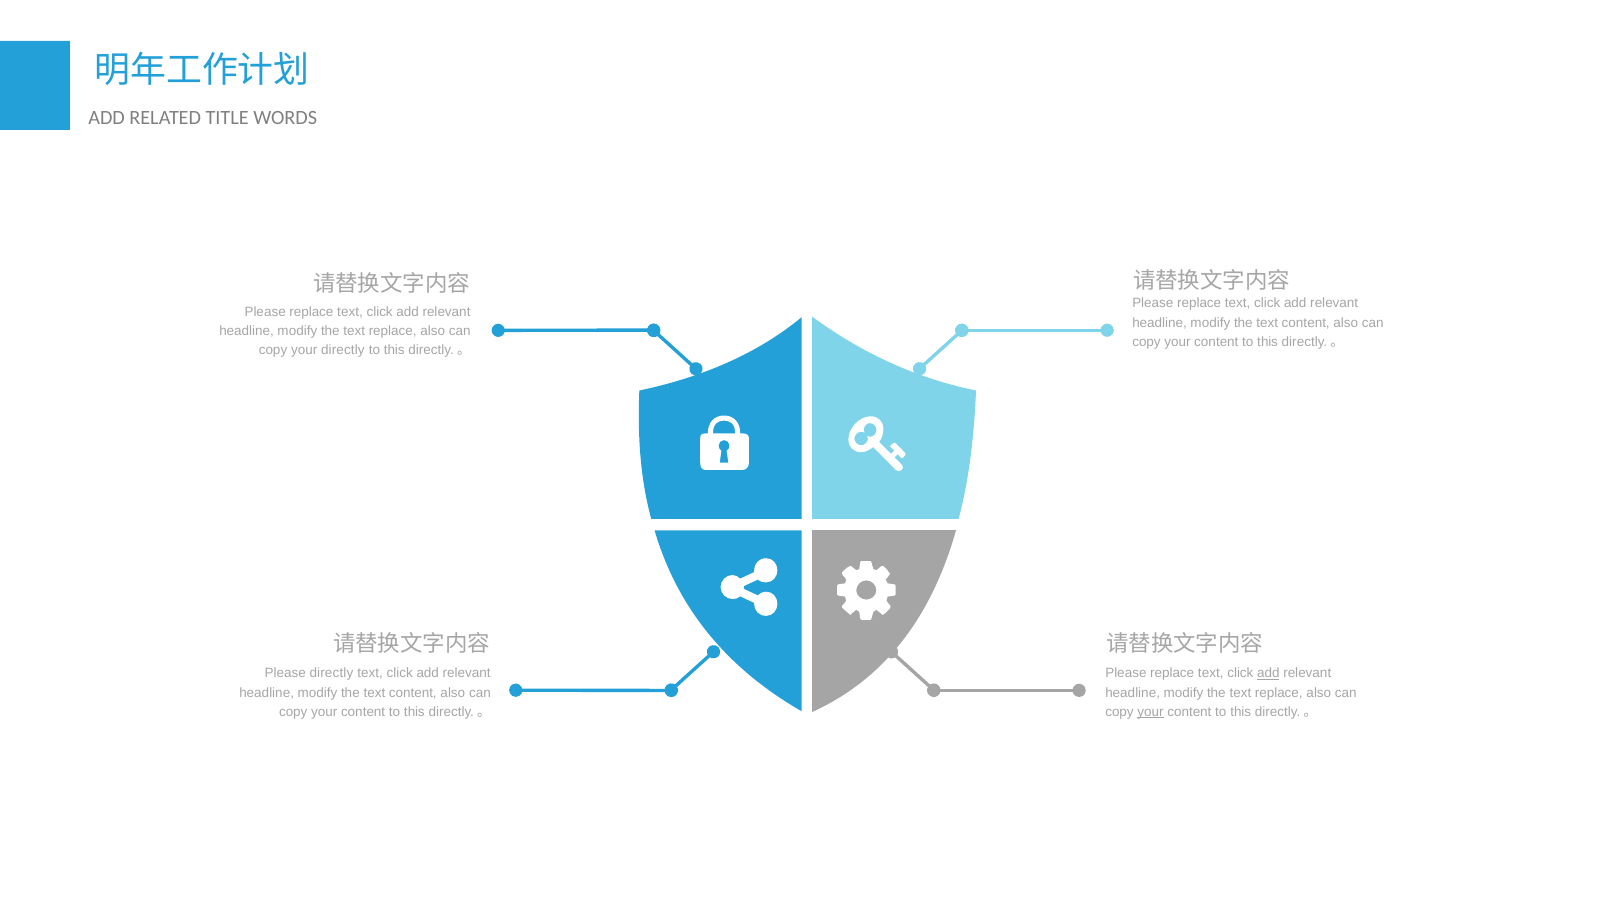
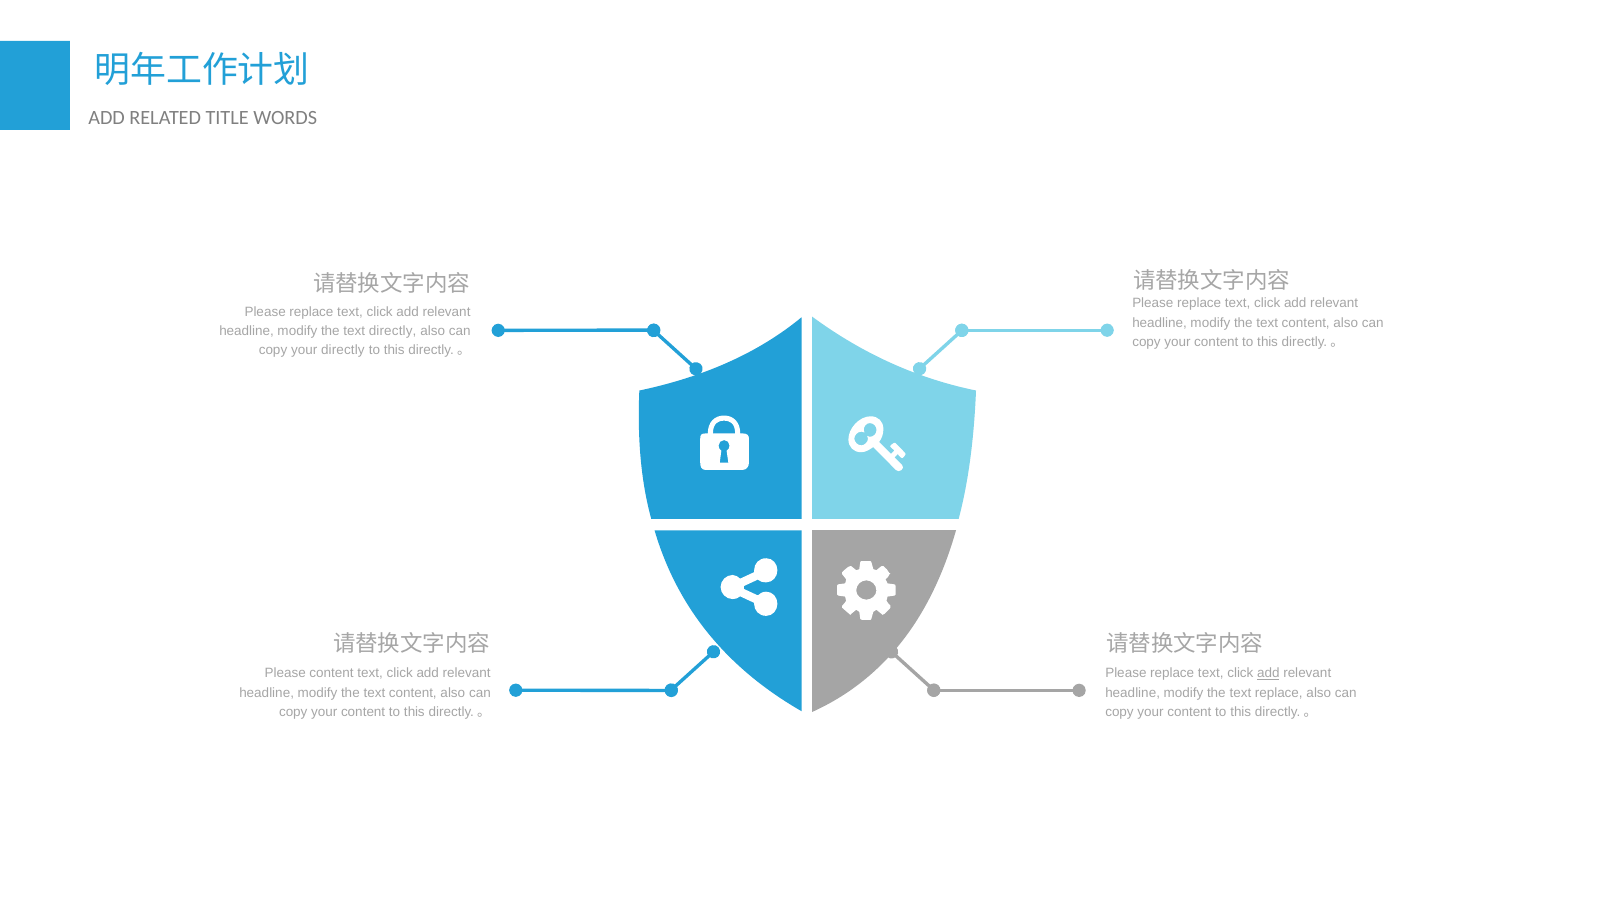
replace: replace -> directly (393, 331)
Please directly: directly -> content (332, 674)
your underline: present -> none (1151, 712)
